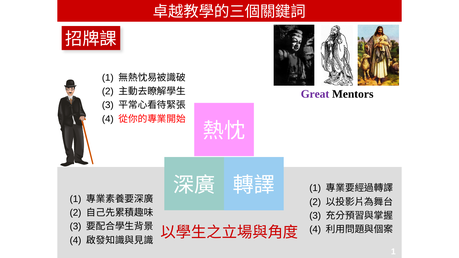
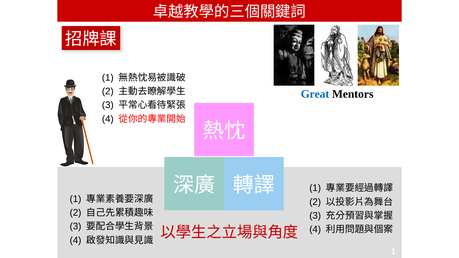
Great colour: purple -> blue (315, 94)
